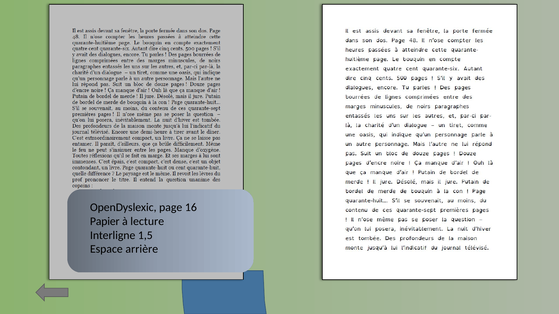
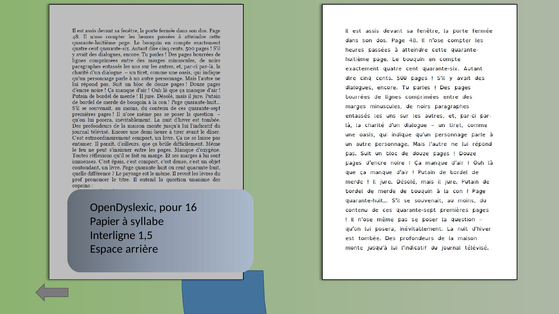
page: page -> pour (171, 208)
lecture: lecture -> syllabe (147, 222)
